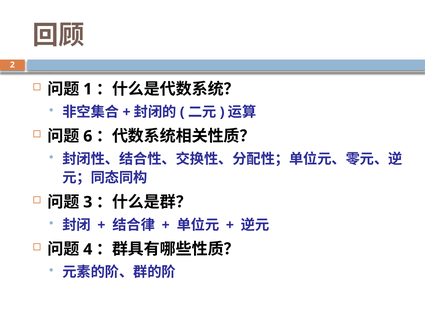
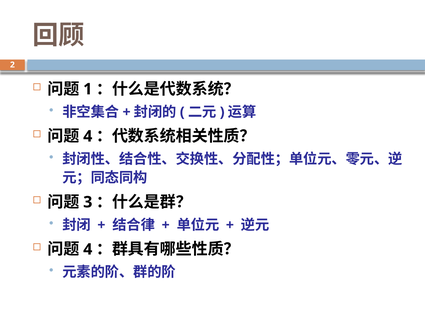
6: 6 -> 4 (88, 136)
